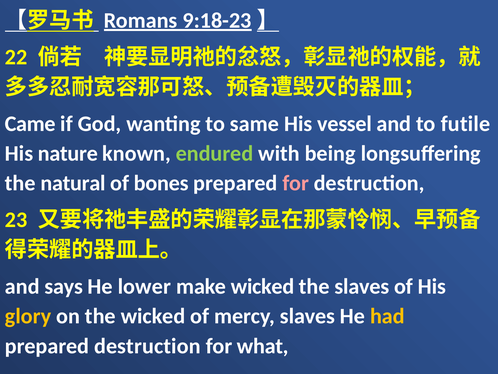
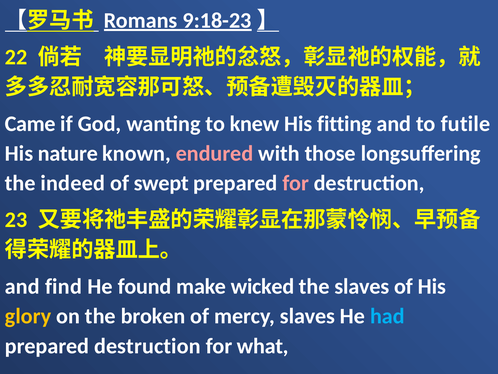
same: same -> knew (255, 124)
vessel: vessel -> fitting (345, 124)
endured colour: light green -> pink (214, 153)
being: being -> those (330, 153)
natural: natural -> indeed (73, 183)
bones: bones -> swept (161, 183)
says: says -> find (63, 286)
lower: lower -> found (144, 286)
the wicked: wicked -> broken (153, 316)
had colour: yellow -> light blue (387, 316)
